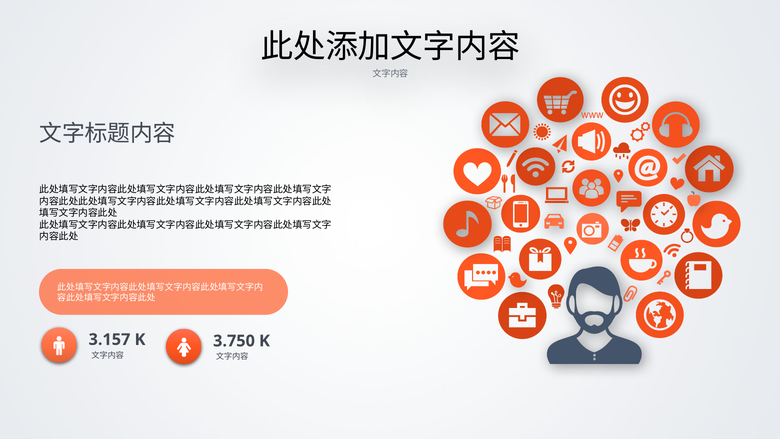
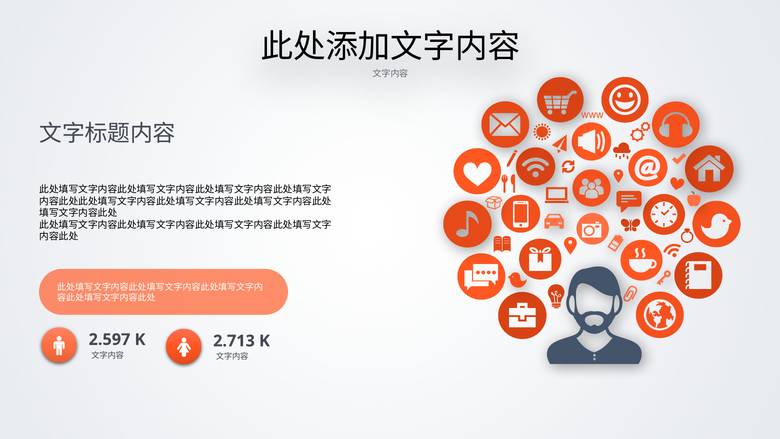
3.157: 3.157 -> 2.597 (109, 339)
3.750: 3.750 -> 2.713 (234, 341)
